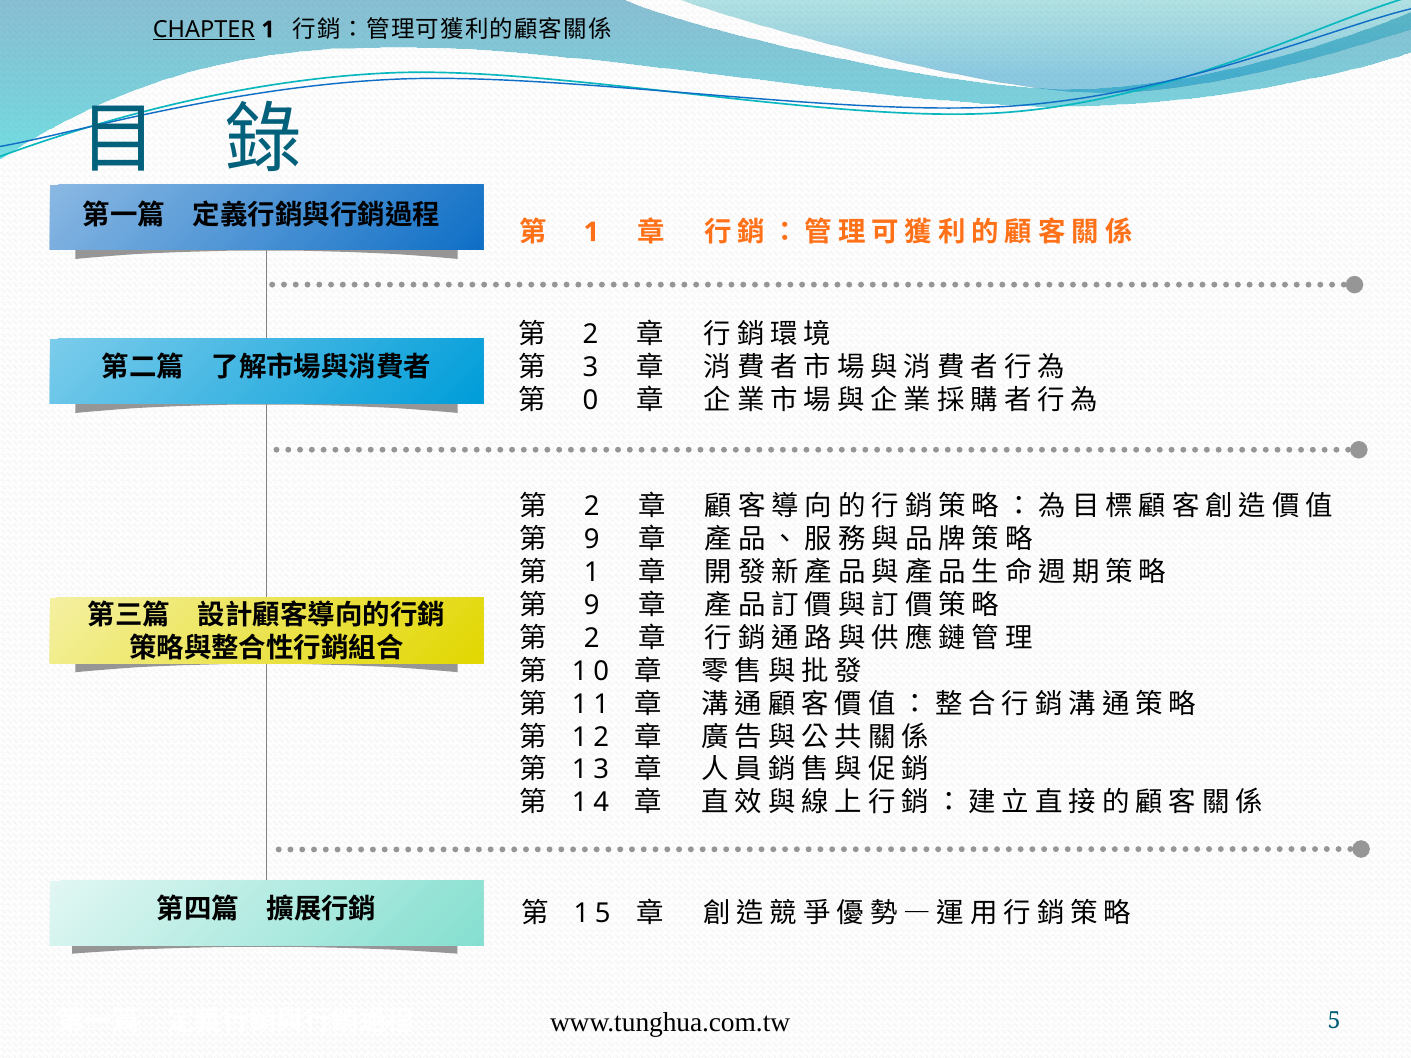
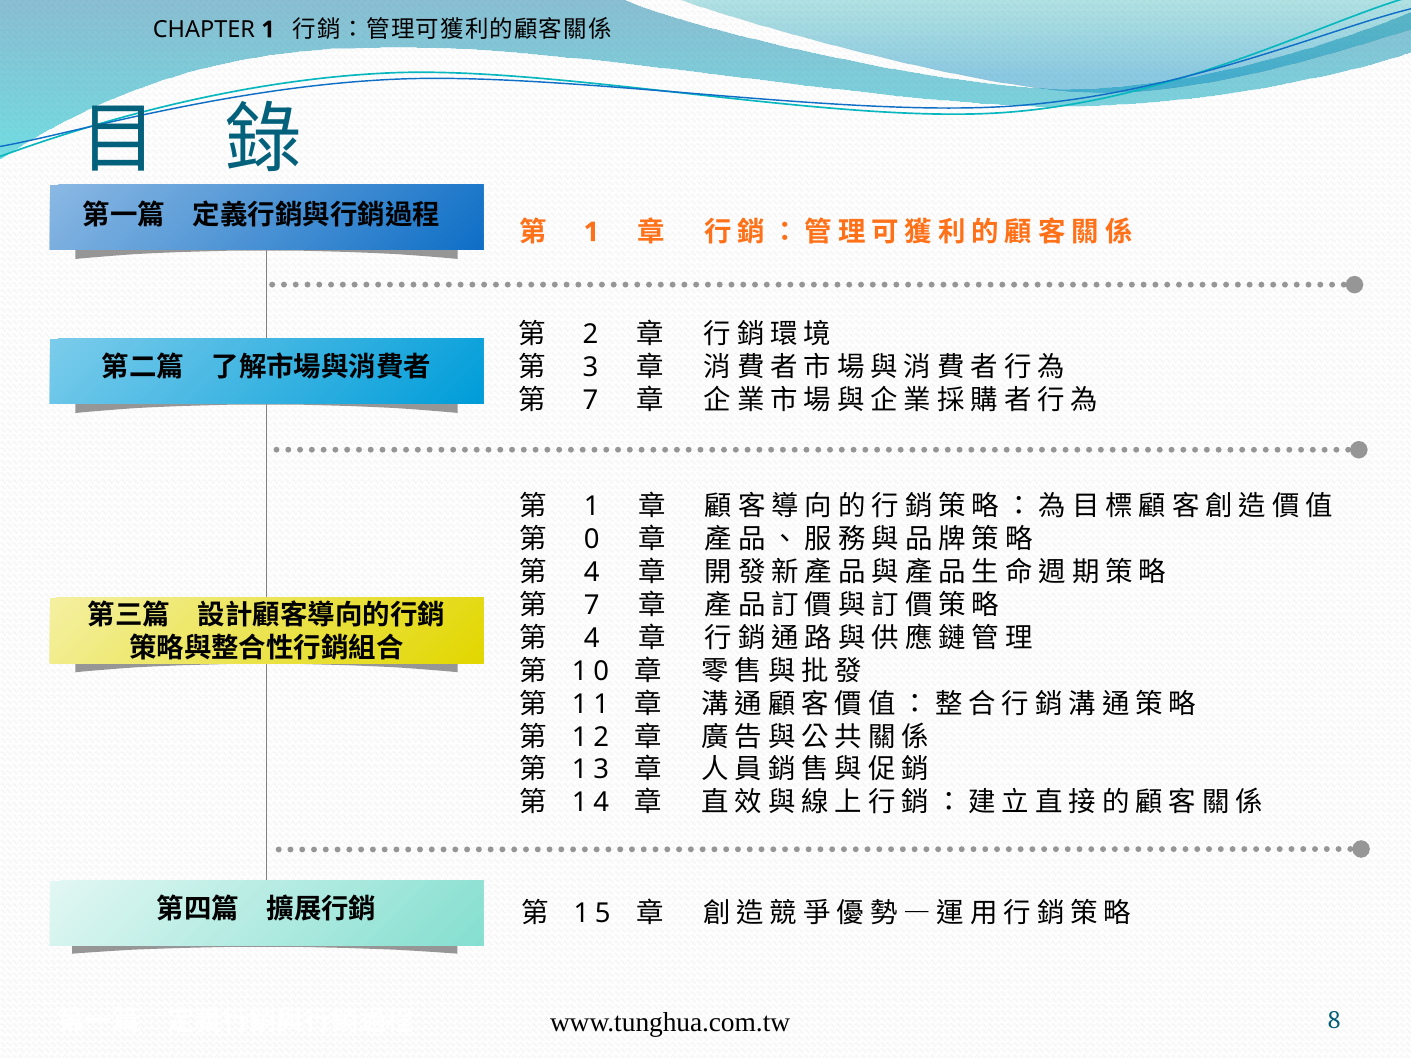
CHAPTER underline: present -> none (204, 30)
0: 0 -> 7 (591, 400)
2: 2 -> 1 (592, 507)
9: 9 -> 0 (592, 540)
1: 1 -> 4 (592, 572)
9: 9 -> 7 (592, 605)
2: 2 -> 4 (592, 638)
5: 5 -> 8 (1334, 1021)
